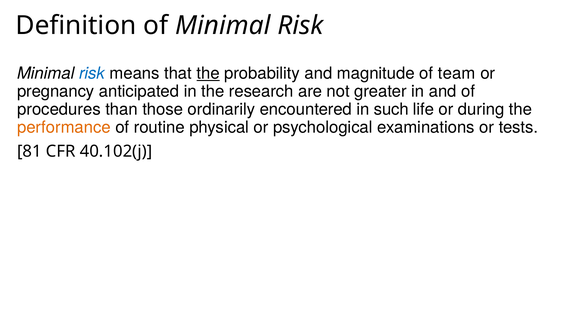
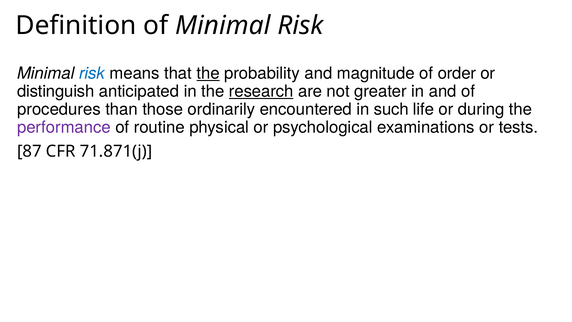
team: team -> order (457, 73)
pregnancy: pregnancy -> distinguish (56, 91)
research underline: none -> present (261, 91)
performance colour: orange -> purple (64, 127)
81: 81 -> 87 (29, 151)
40.102(j: 40.102(j -> 71.871(j (116, 151)
